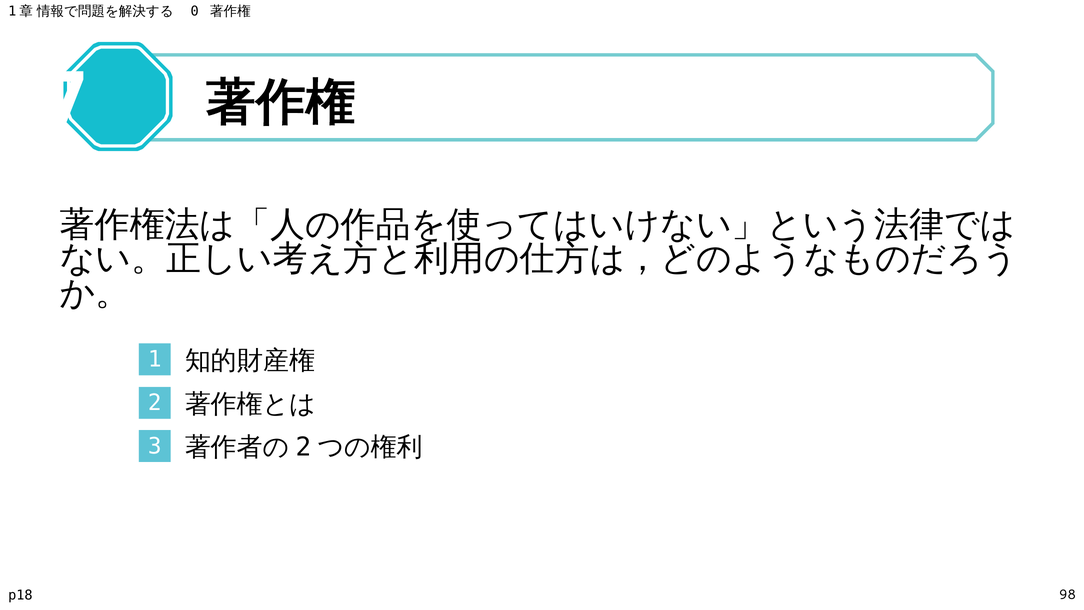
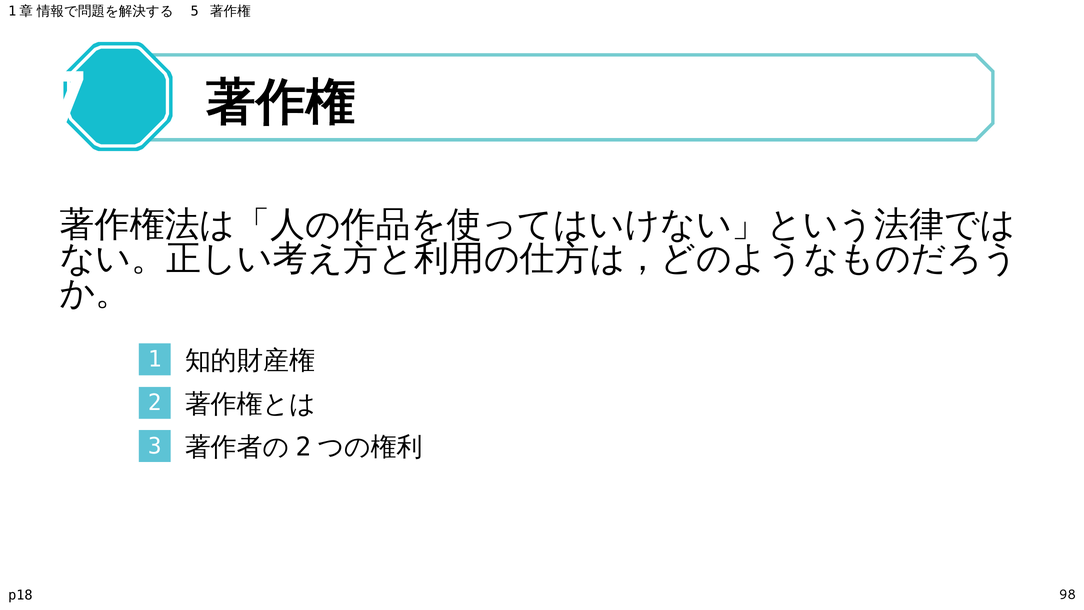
0: 0 -> 5 (195, 11)
